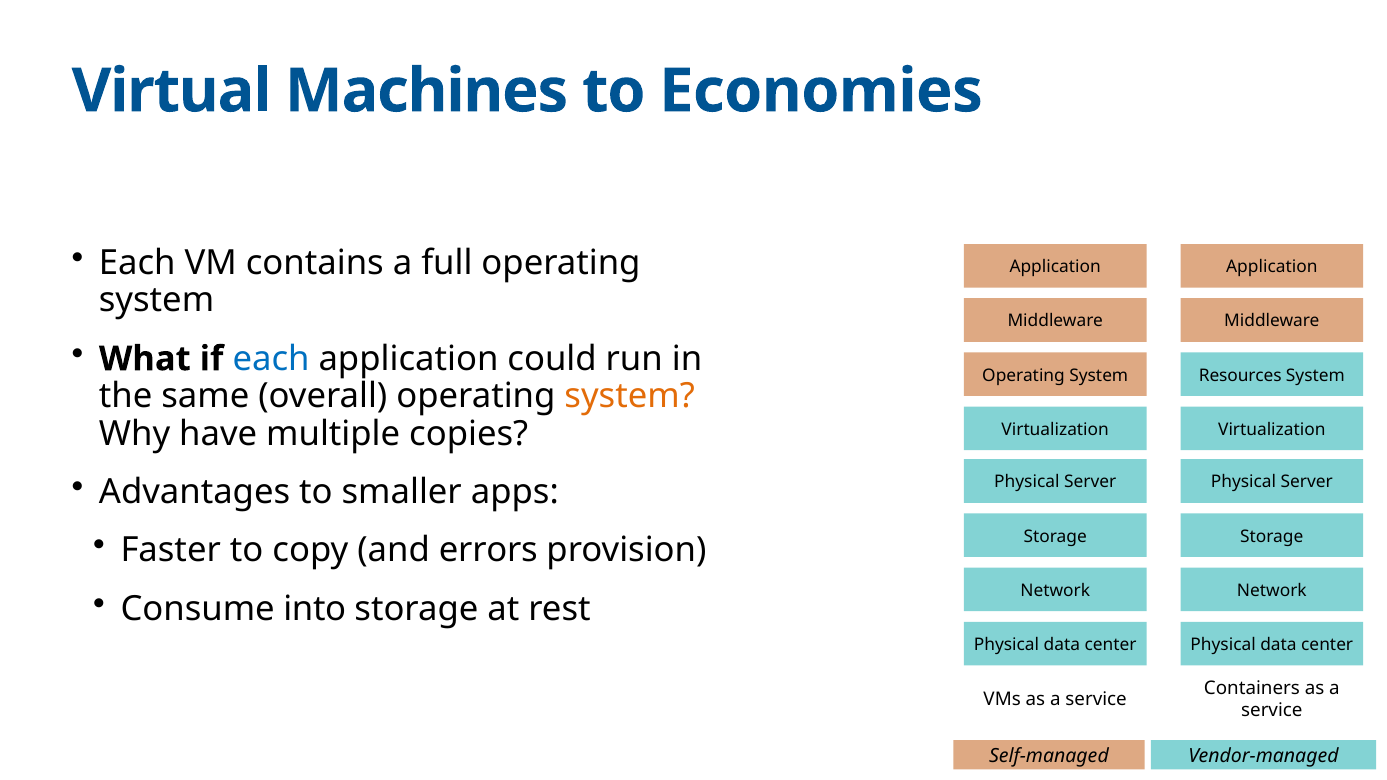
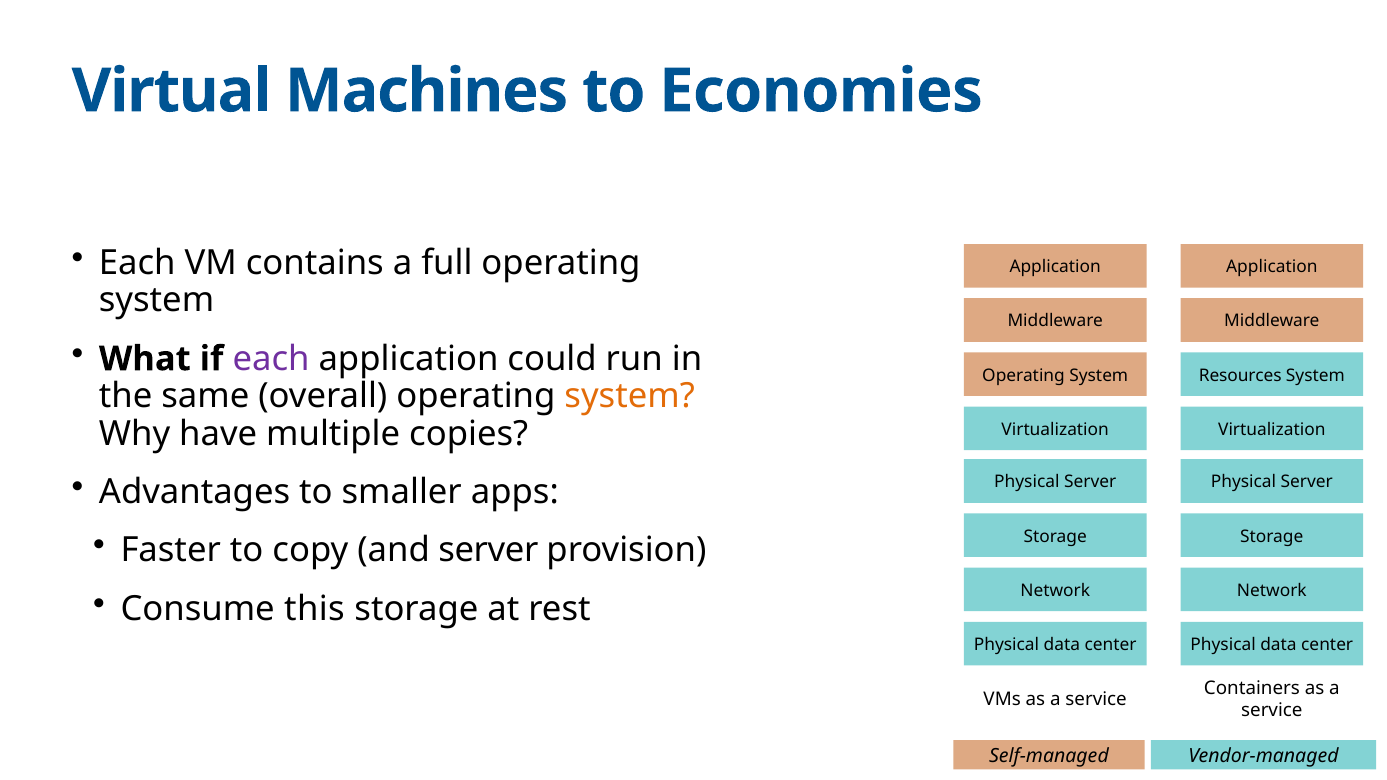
each colour: blue -> purple (271, 359)
and errors: errors -> server (488, 551)
into: into -> this (314, 609)
